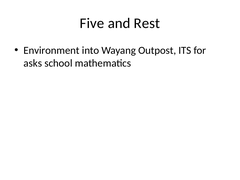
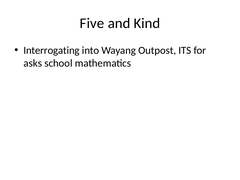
Rest: Rest -> Kind (147, 23)
Environment: Environment -> Interrogating (52, 50)
